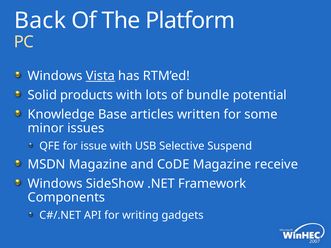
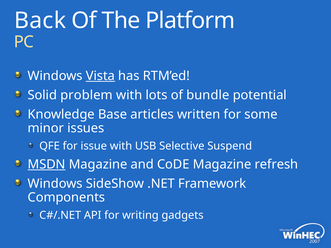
products: products -> problem (87, 95)
MSDN underline: none -> present (47, 164)
receive: receive -> refresh (276, 164)
